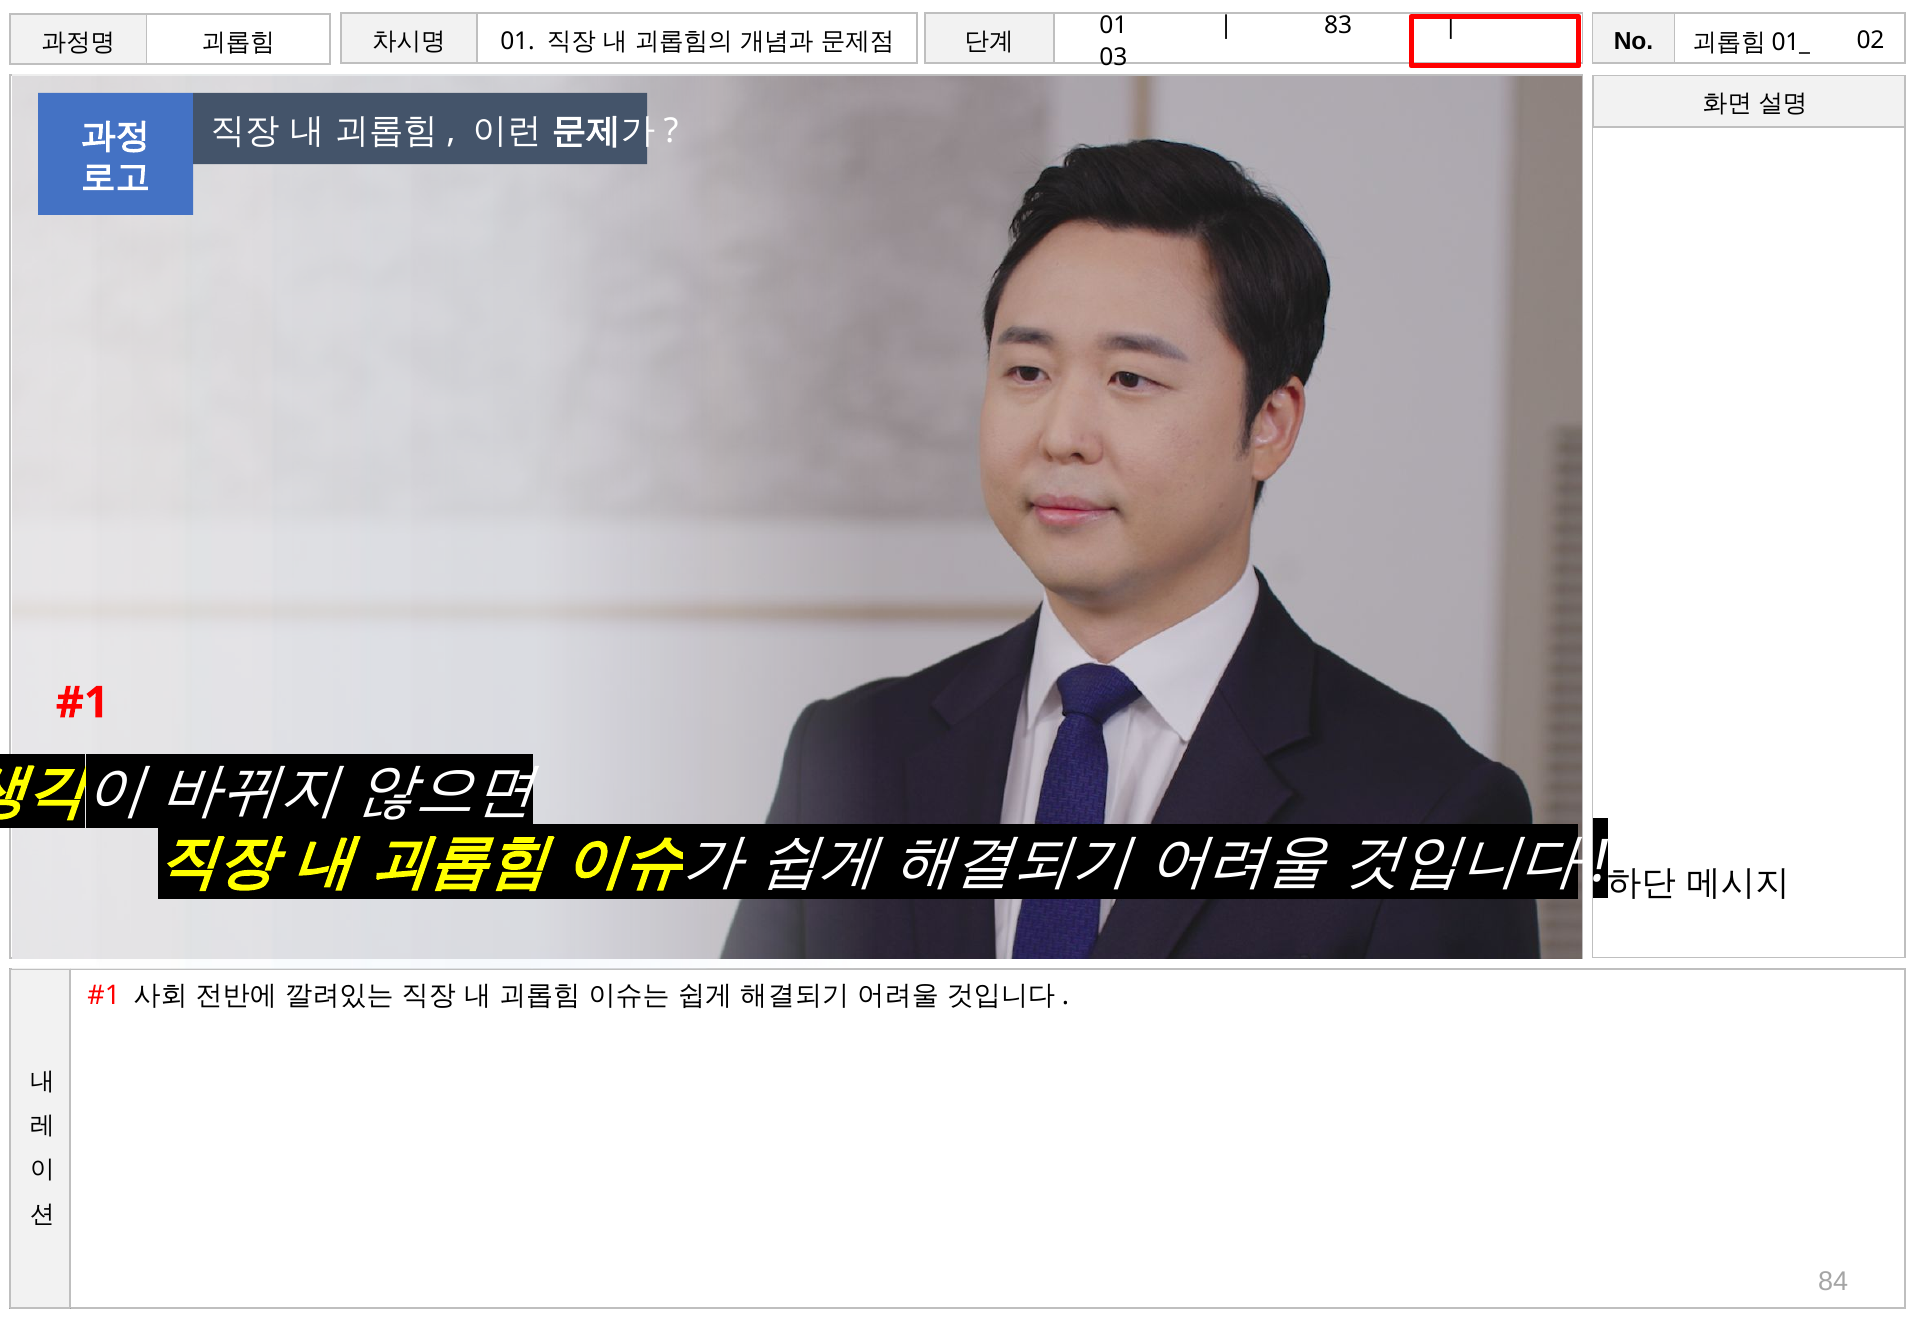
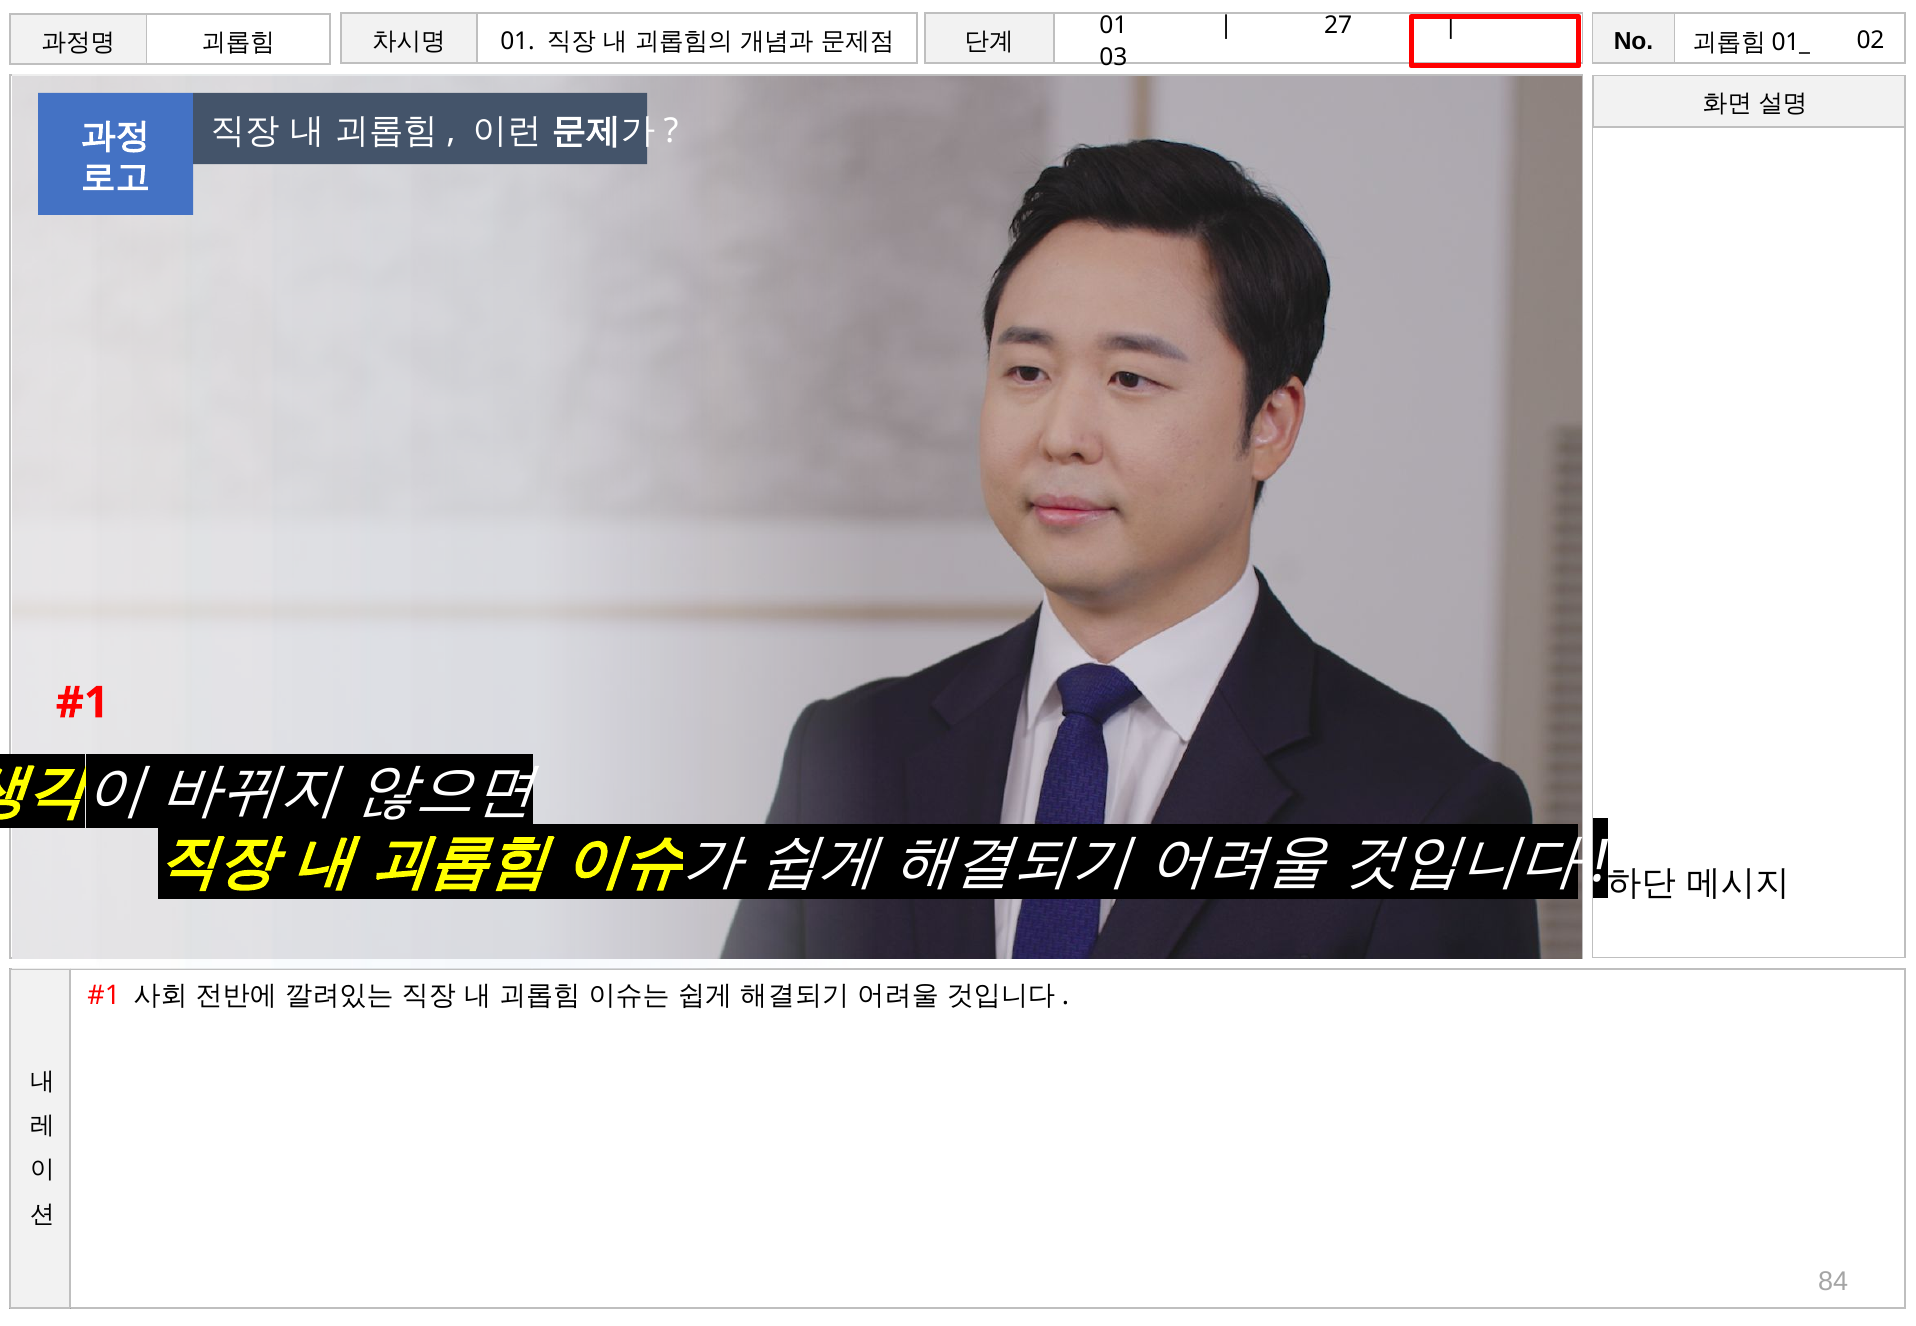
83: 83 -> 27 (1338, 25)
